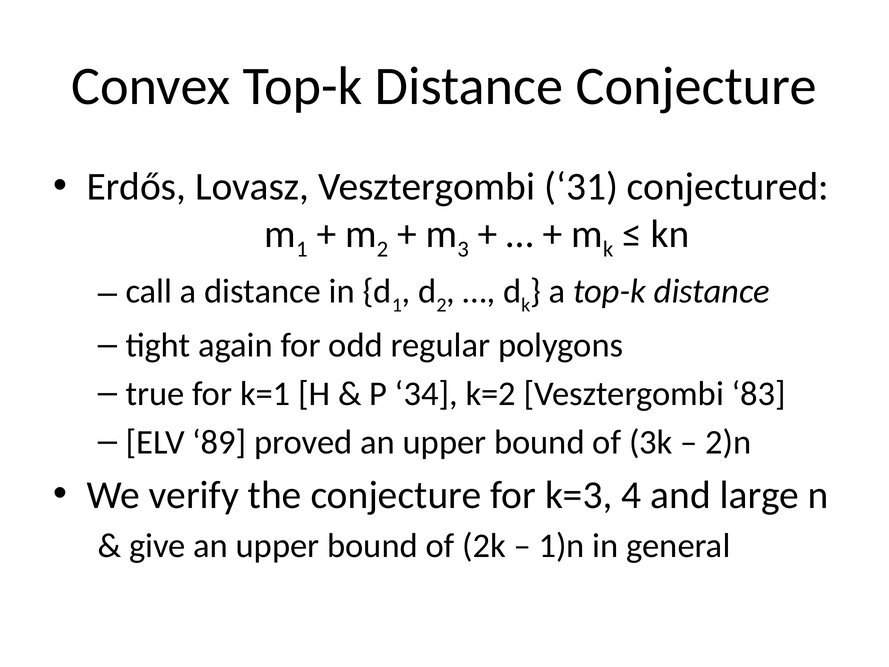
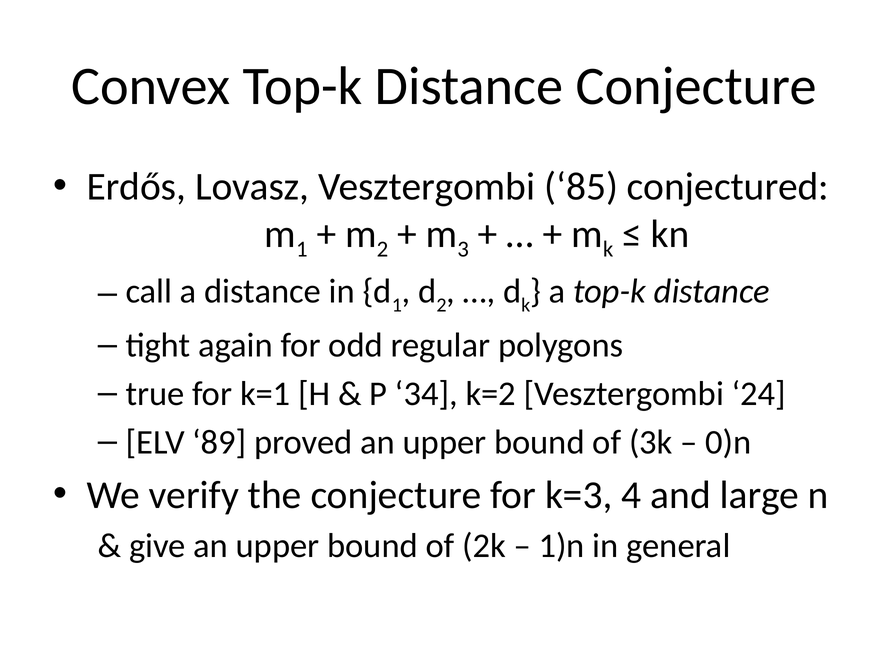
31: 31 -> 85 (581, 187)
83: 83 -> 24 (759, 394)
2)n: 2)n -> 0)n (728, 442)
